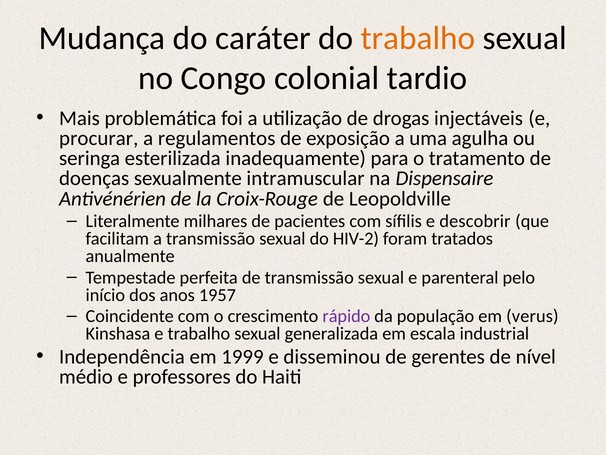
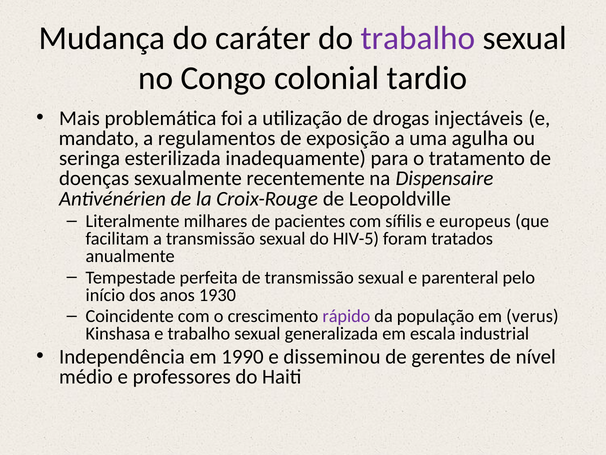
trabalho colour: orange -> purple (418, 38)
procurar: procurar -> mandato (99, 138)
intramuscular: intramuscular -> recentemente (306, 178)
descobrir: descobrir -> europeus (475, 221)
HIV-2: HIV-2 -> HIV-5 (356, 238)
1957: 1957 -> 1930 (217, 295)
1999: 1999 -> 1990 (242, 356)
